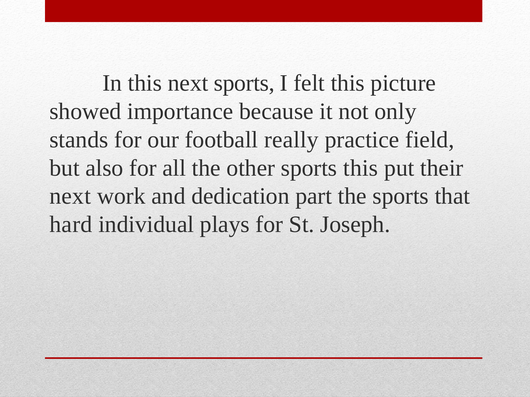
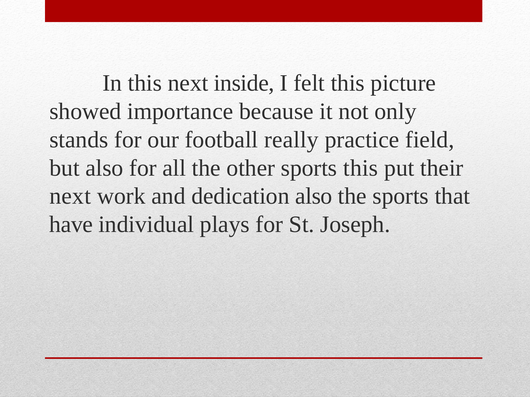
next sports: sports -> inside (244, 83)
dedication part: part -> also (314, 196)
hard: hard -> have (71, 225)
